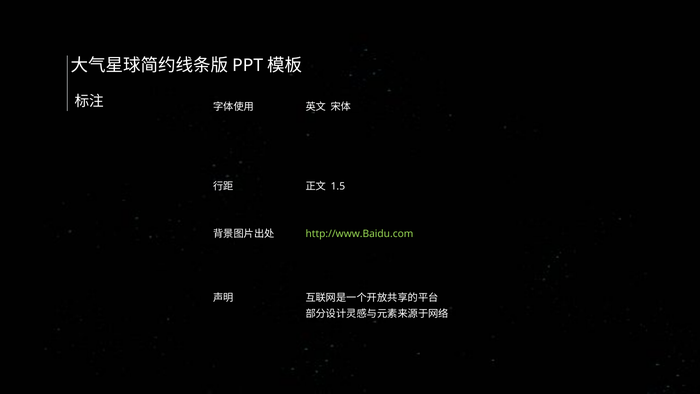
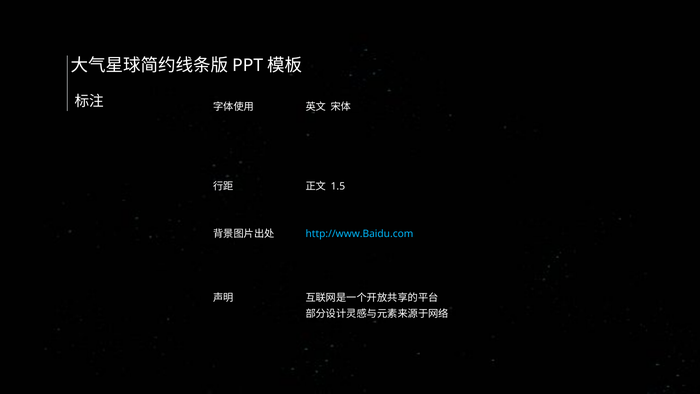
http://www.Baidu.com colour: light green -> light blue (359, 234)
